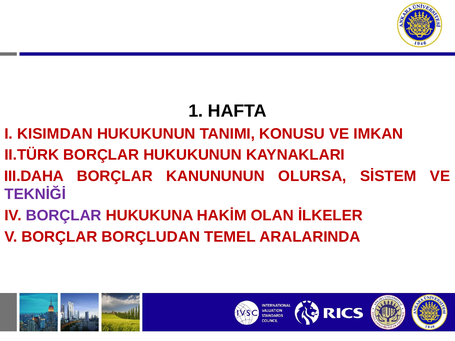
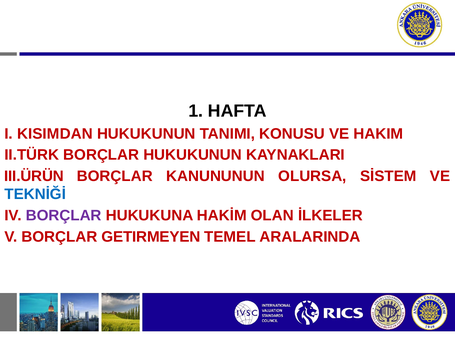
IMKAN: IMKAN -> HAKIM (378, 134)
III.DAHA: III.DAHA -> III.ÜRÜN (34, 176)
TEKNİĞİ colour: purple -> blue (35, 194)
BORÇLUDAN: BORÇLUDAN -> GETIRMEYEN (151, 237)
